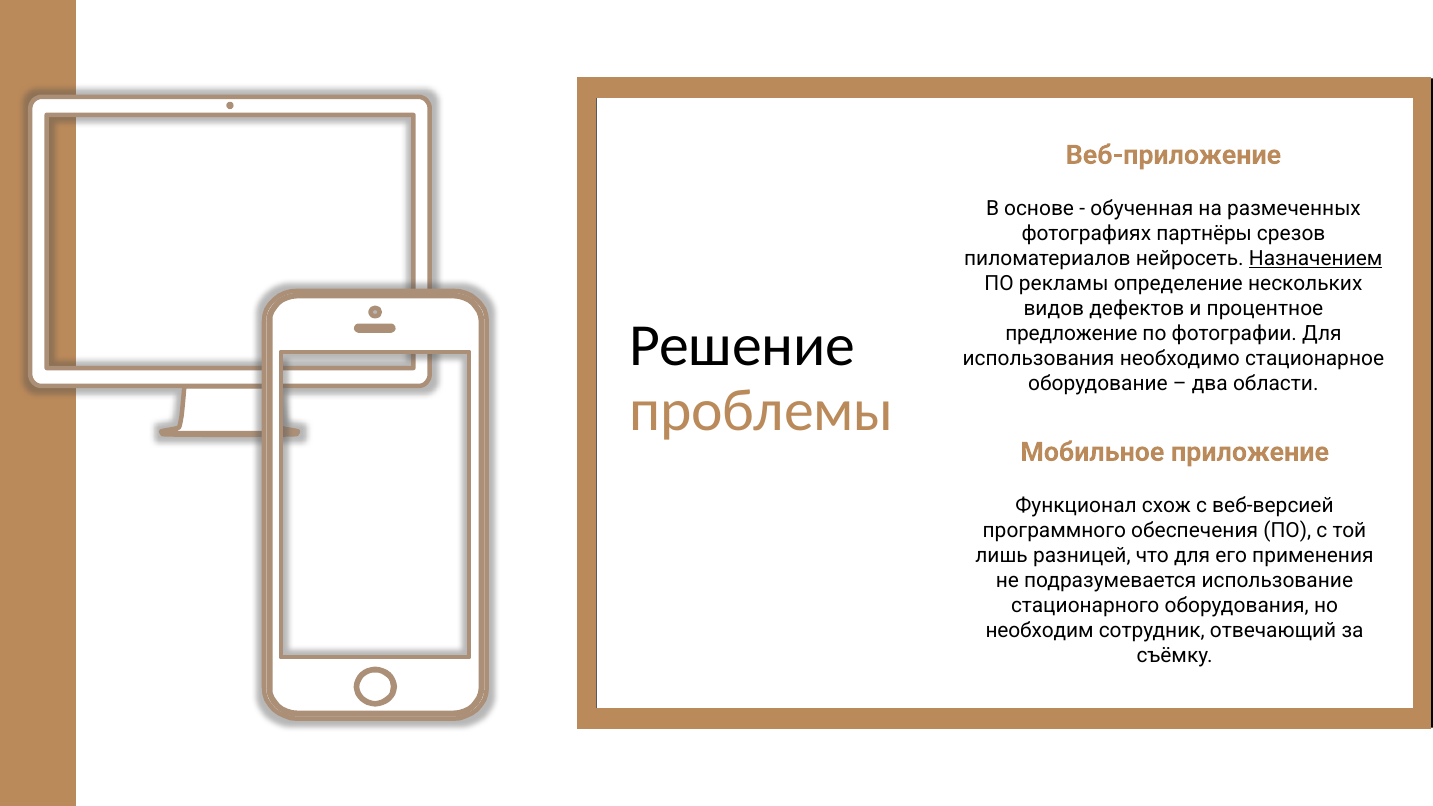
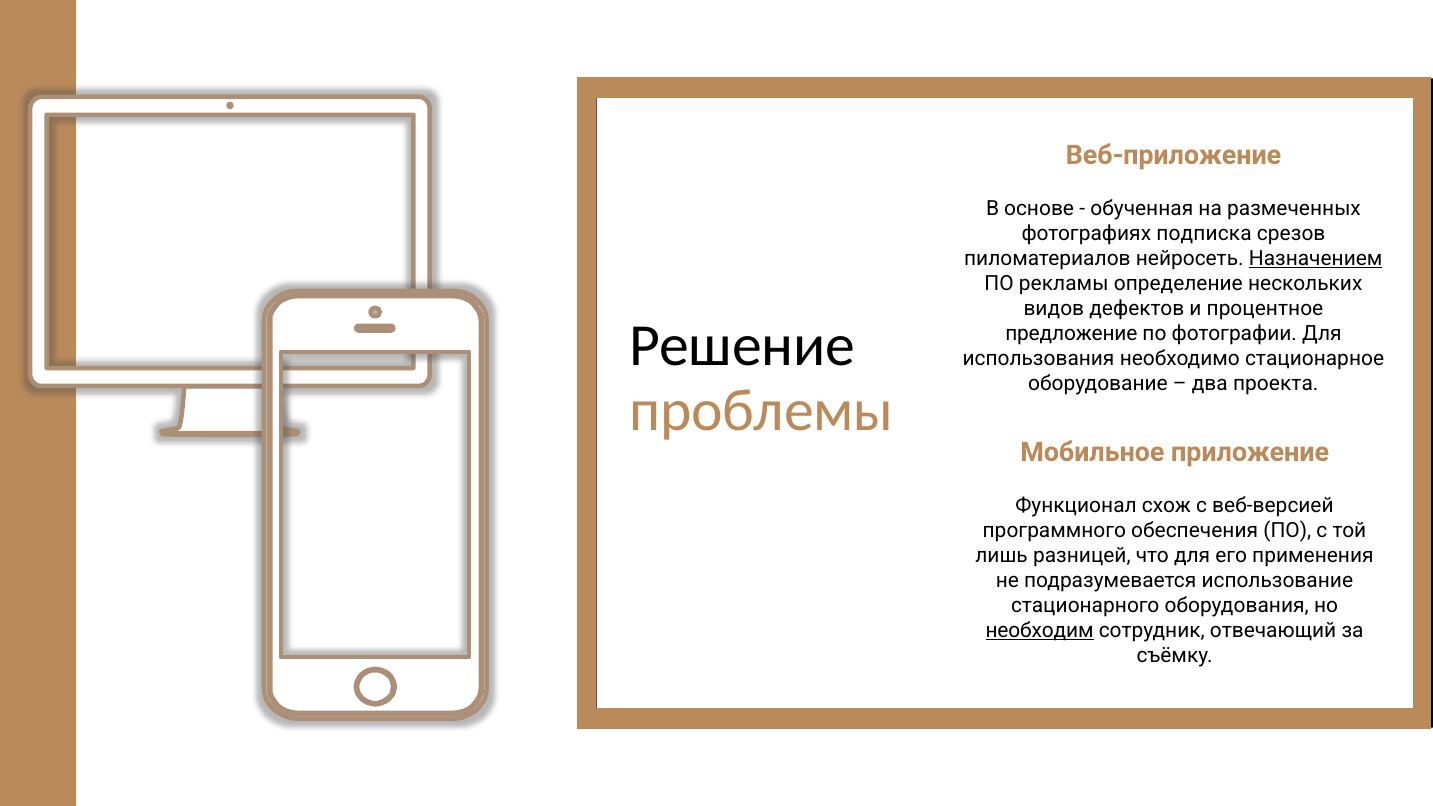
партнёры: партнёры -> подписка (1204, 233)
области: области -> проекта (1276, 384)
необходим underline: none -> present (1040, 631)
